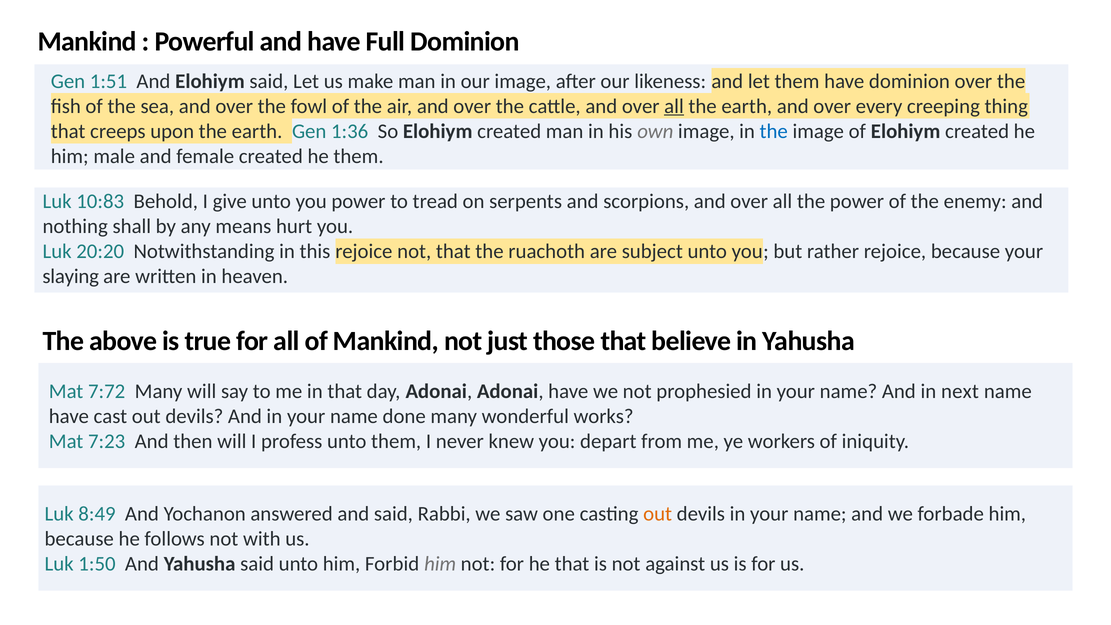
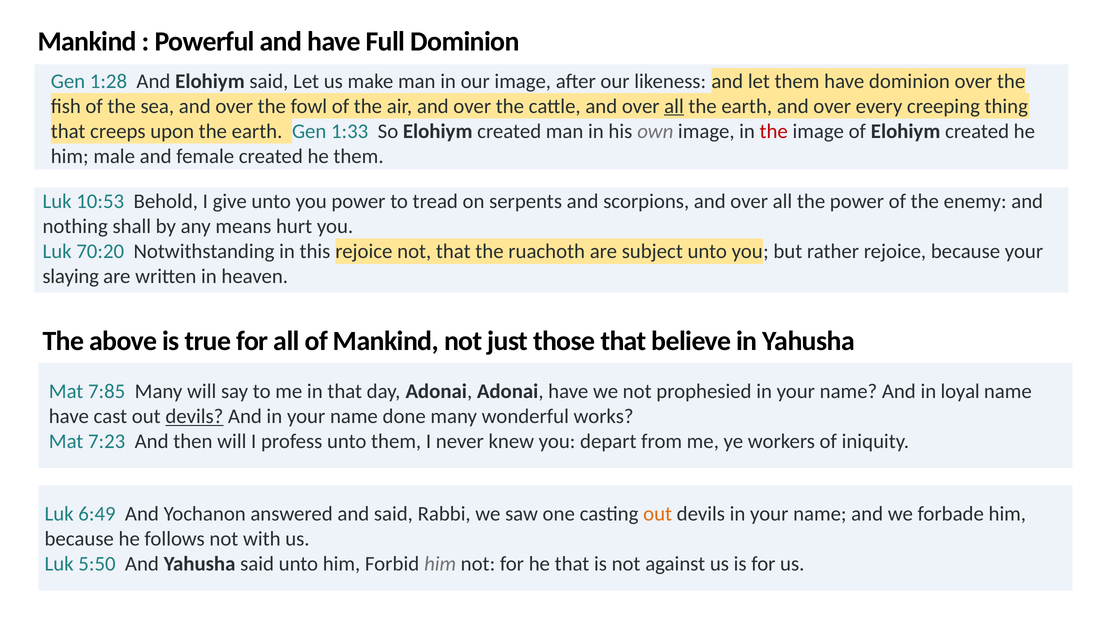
1:51: 1:51 -> 1:28 (108, 81)
1:36: 1:36 -> 1:33 (350, 131)
the colour: blue -> red (774, 131)
10:83: 10:83 -> 10:53 (100, 202)
20:20: 20:20 -> 70:20 (100, 252)
7:72: 7:72 -> 7:85 (107, 391)
next: next -> loyal (960, 391)
devils underline: none -> present (194, 416)
8:49: 8:49 -> 6:49 (97, 514)
1:50: 1:50 -> 5:50 (97, 564)
